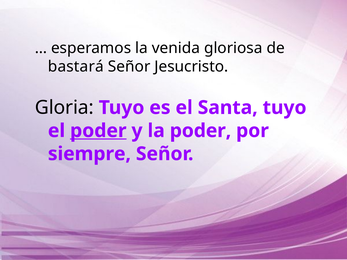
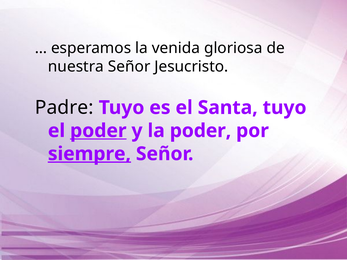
bastará: bastará -> nuestra (76, 67)
Gloria: Gloria -> Padre (64, 108)
siempre underline: none -> present (89, 154)
